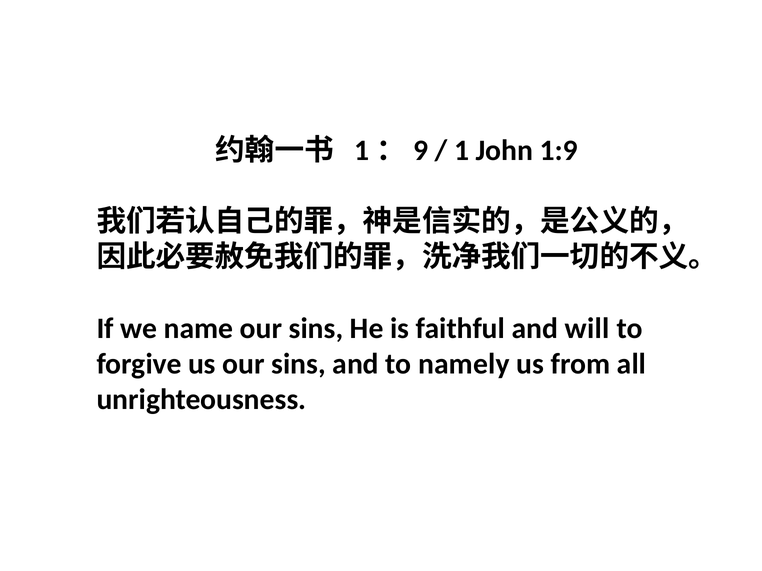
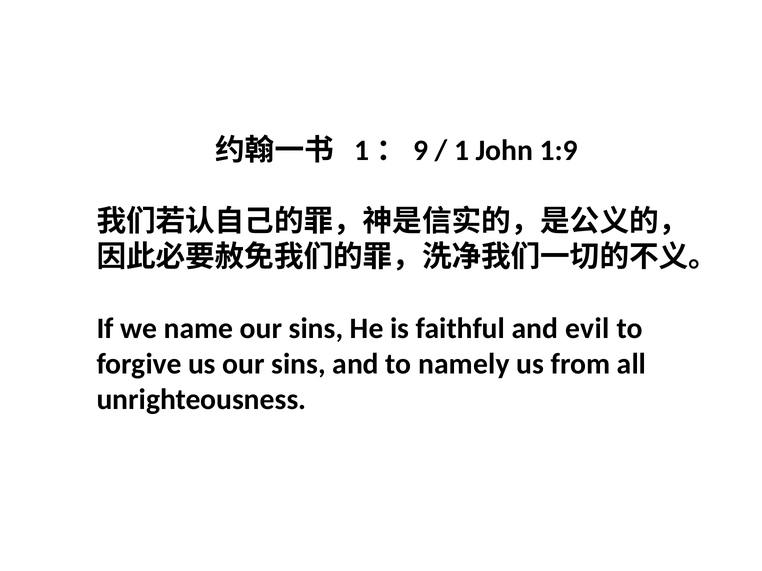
will: will -> evil (587, 329)
